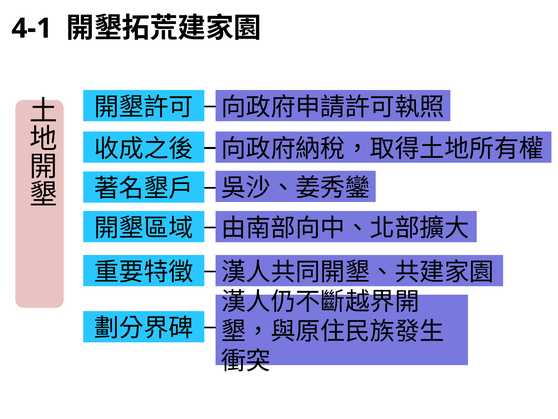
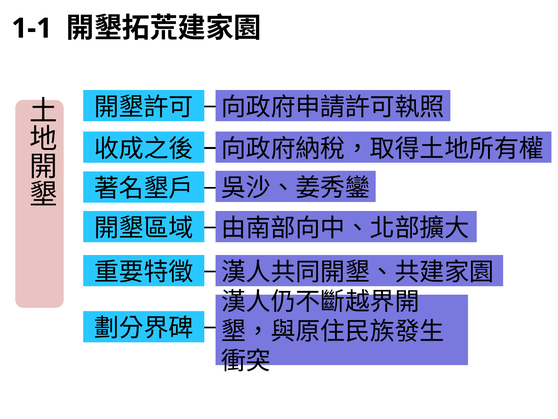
4-1: 4-1 -> 1-1 (32, 28)
